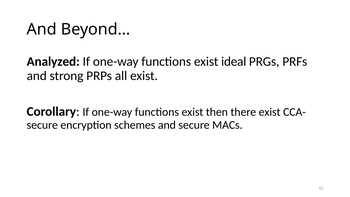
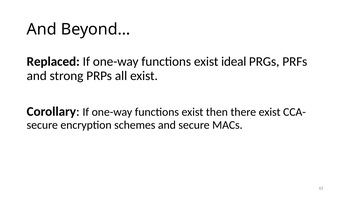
Analyzed: Analyzed -> Replaced (53, 62)
